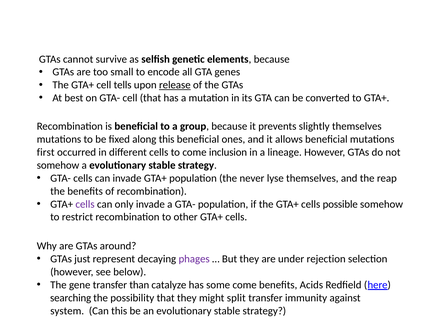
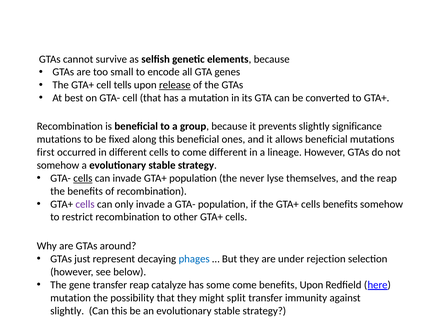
slightly themselves: themselves -> significance (357, 126)
come inclusion: inclusion -> different (228, 152)
cells underline: none -> present (83, 178)
cells possible: possible -> benefits (340, 204)
phages colour: purple -> blue (194, 259)
transfer than: than -> reap (139, 285)
benefits Acids: Acids -> Upon (311, 285)
searching: searching -> mutation (71, 298)
system: system -> slightly (67, 311)
